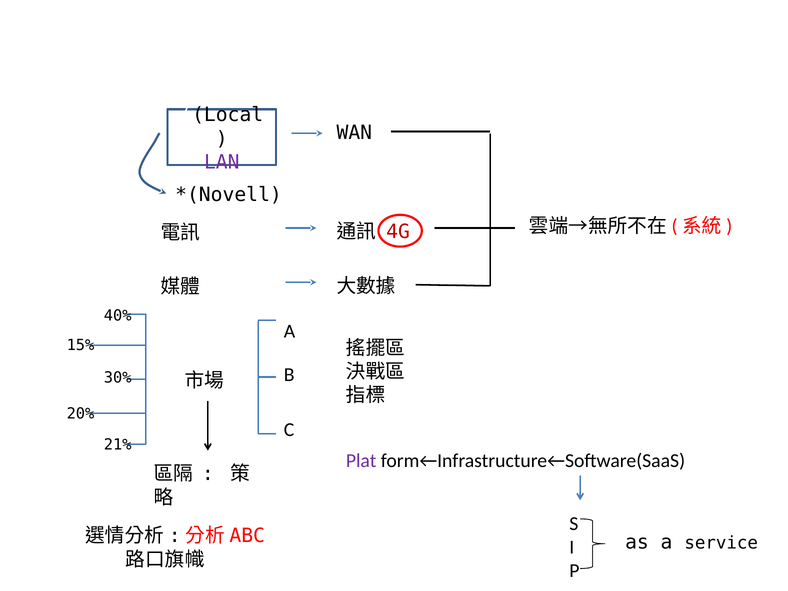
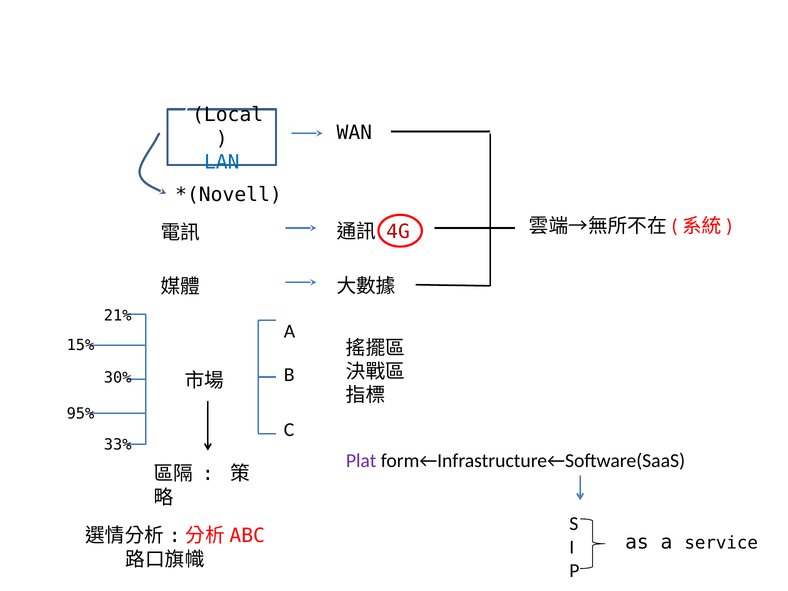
LAN colour: purple -> blue (222, 162)
40%: 40% -> 21% (118, 316)
20%: 20% -> 95% (80, 413)
21%: 21% -> 33% (118, 444)
